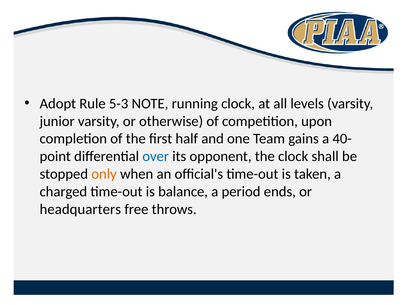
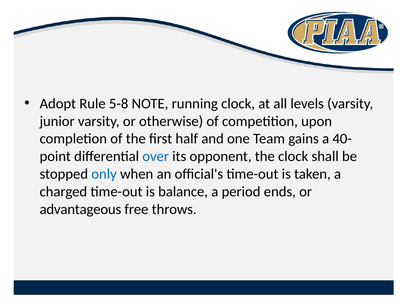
5-3: 5-3 -> 5-8 (119, 103)
only colour: orange -> blue (104, 174)
headquarters: headquarters -> advantageous (80, 209)
